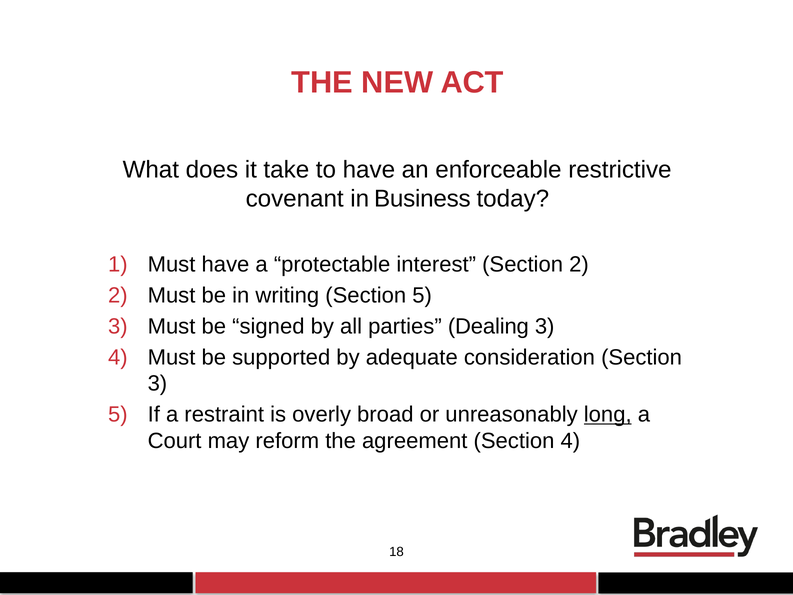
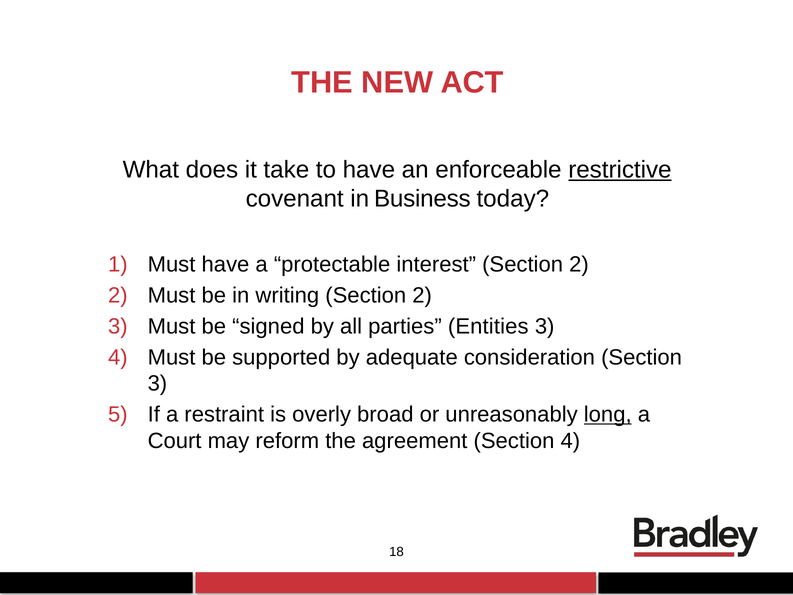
restrictive underline: none -> present (620, 170)
writing Section 5: 5 -> 2 (422, 295)
Dealing: Dealing -> Entities (488, 326)
